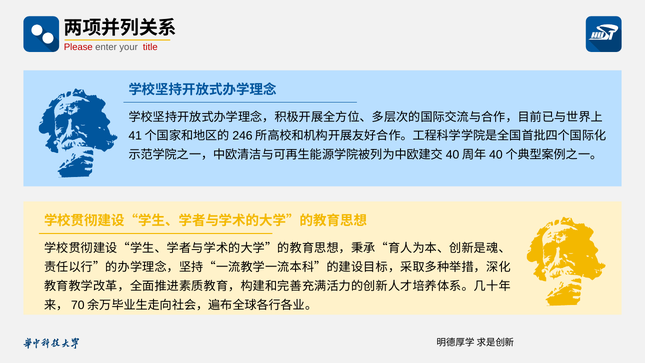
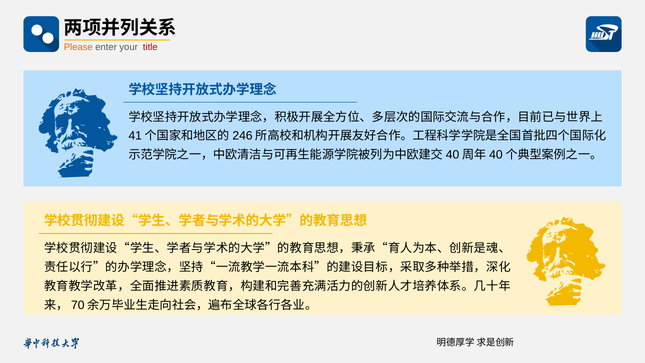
Please colour: red -> orange (78, 47)
